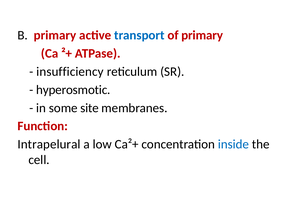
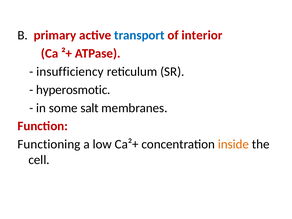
of primary: primary -> interior (202, 35)
site: site -> salt (90, 108)
Intrapelural: Intrapelural -> Functioning (49, 144)
inside colour: blue -> orange (233, 144)
